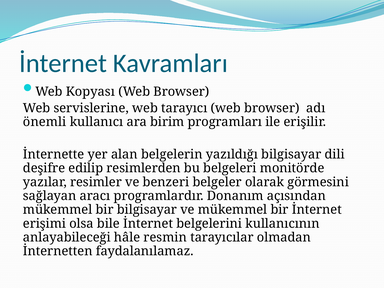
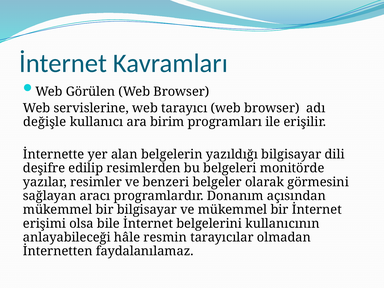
Kopyası: Kopyası -> Görülen (91, 92)
önemli: önemli -> değişle (45, 122)
